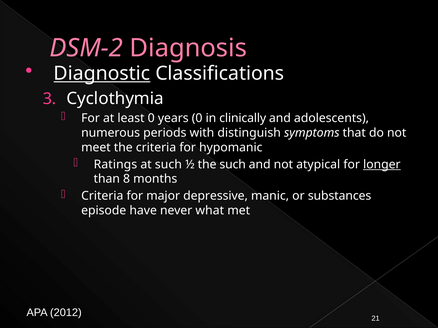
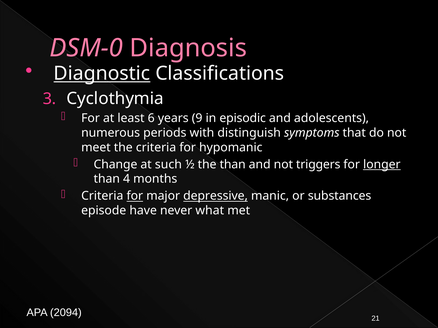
DSM-2: DSM-2 -> DSM-0 (86, 48)
least 0: 0 -> 6 (151, 118)
years 0: 0 -> 9 (197, 118)
clinically: clinically -> episodic (243, 118)
Ratings: Ratings -> Change (116, 165)
the such: such -> than (233, 165)
atypical: atypical -> triggers (318, 165)
8: 8 -> 4 (127, 179)
for underline: none -> present (135, 196)
depressive underline: none -> present (216, 196)
2012: 2012 -> 2094 (66, 313)
